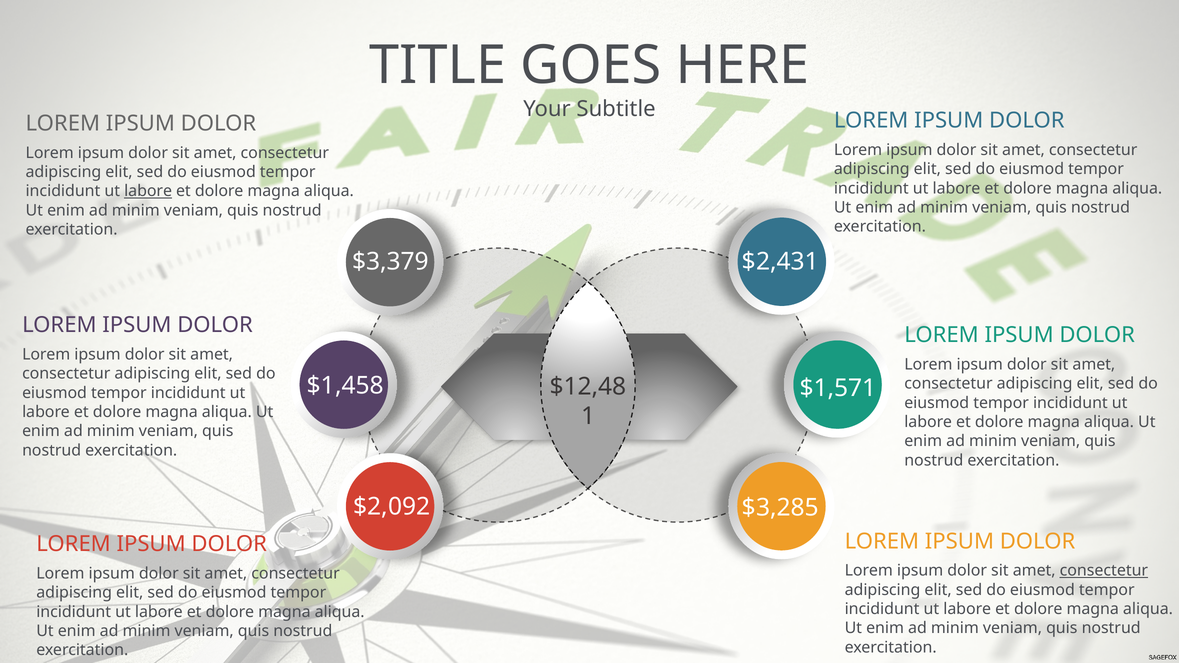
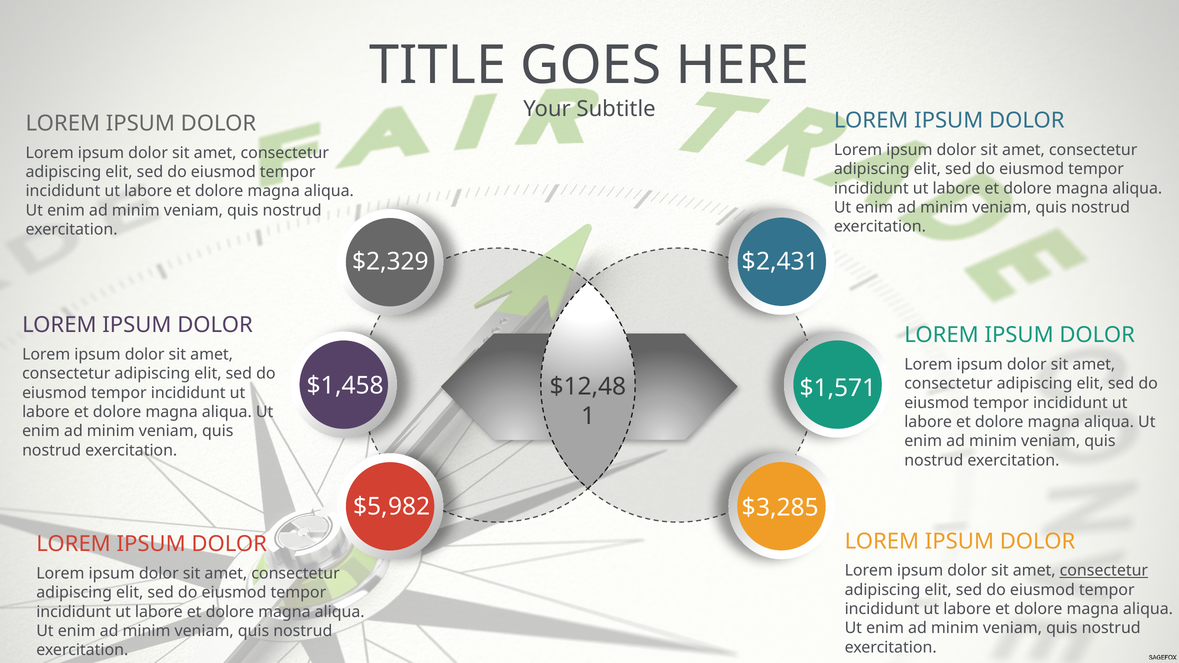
labore underline: present -> none (148, 191)
$3,379: $3,379 -> $2,329 (390, 262)
$2,092: $2,092 -> $5,982 (392, 507)
